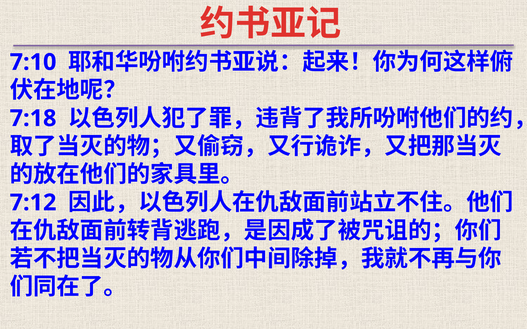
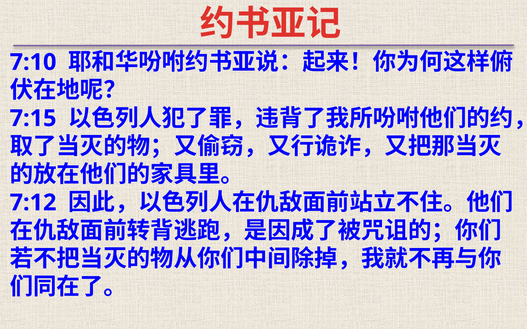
7:18: 7:18 -> 7:15 (33, 118)
